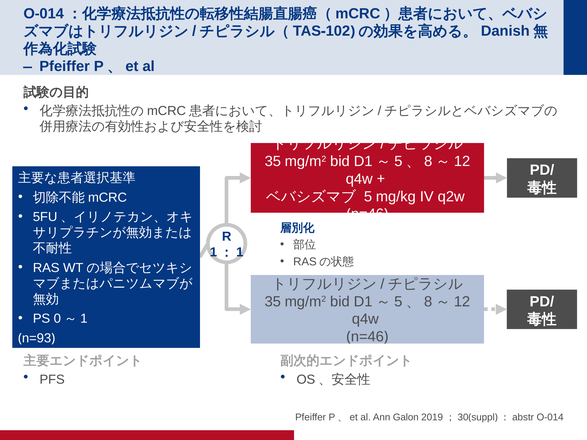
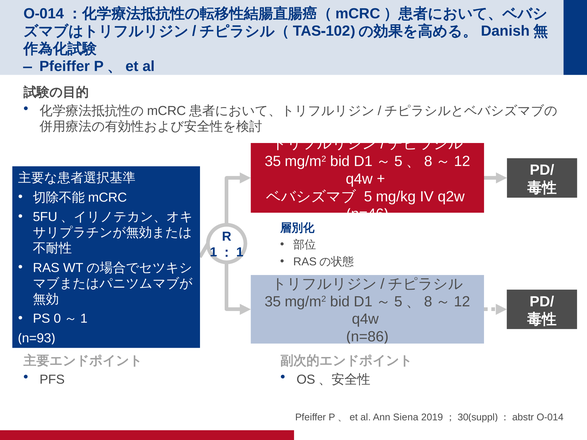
n=46: n=46 -> n=86 (367, 337)
Galon: Galon -> Siena (406, 417)
